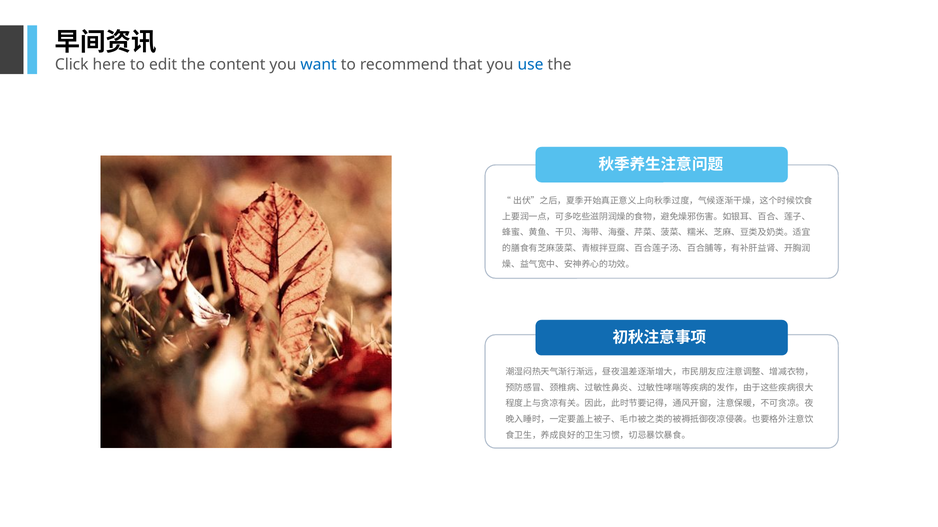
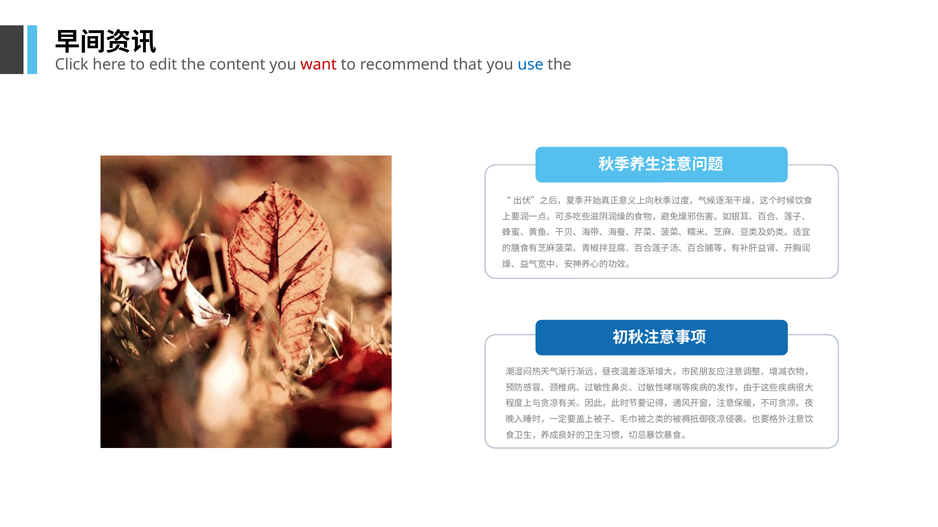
want colour: blue -> red (319, 65)
